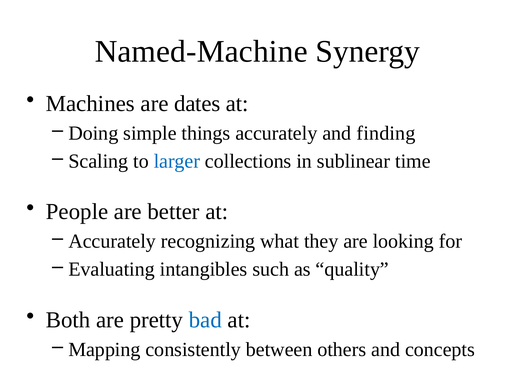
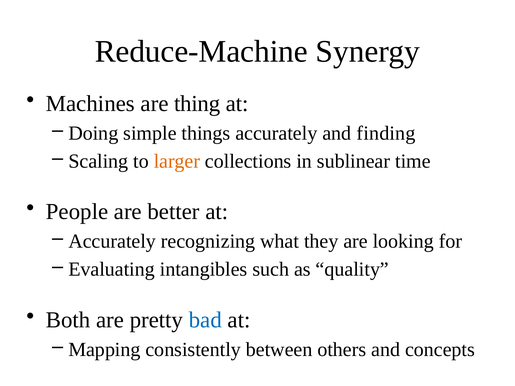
Named-Machine: Named-Machine -> Reduce-Machine (201, 52)
dates: dates -> thing (197, 104)
larger colour: blue -> orange (177, 161)
